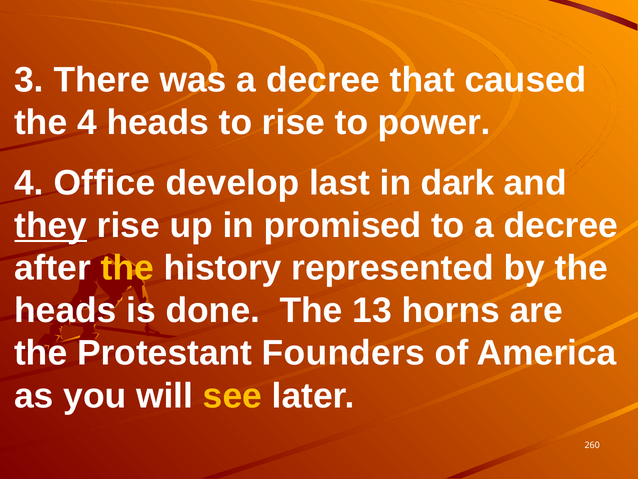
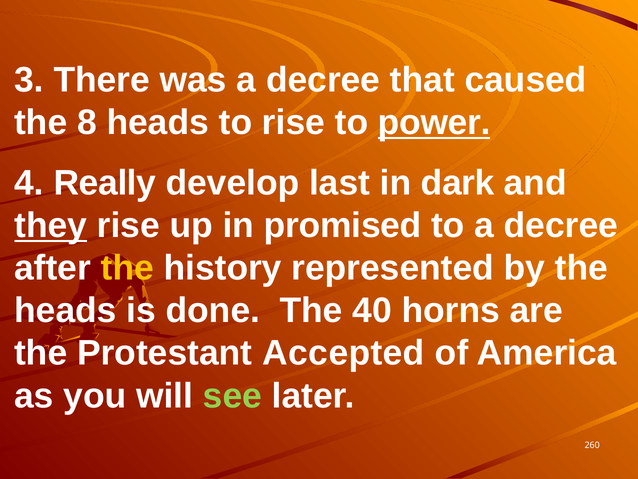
the 4: 4 -> 8 (87, 123)
power underline: none -> present (434, 123)
Office: Office -> Really (105, 183)
13: 13 -> 40 (372, 310)
Founders: Founders -> Accepted (343, 353)
see colour: yellow -> light green (233, 395)
